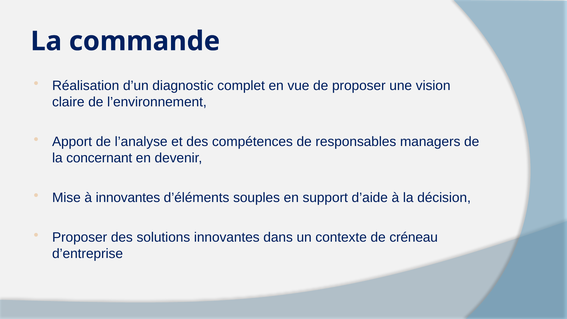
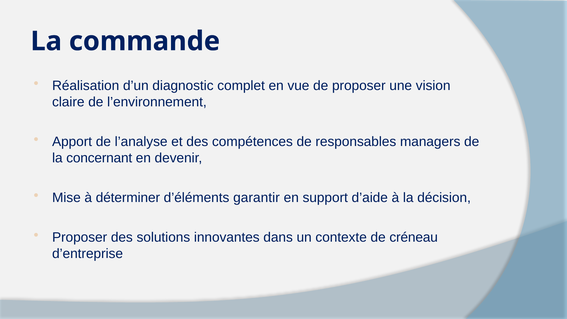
à innovantes: innovantes -> déterminer (128, 198)
souples: souples -> garantir (256, 198)
